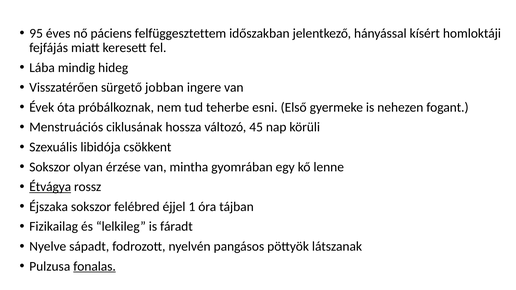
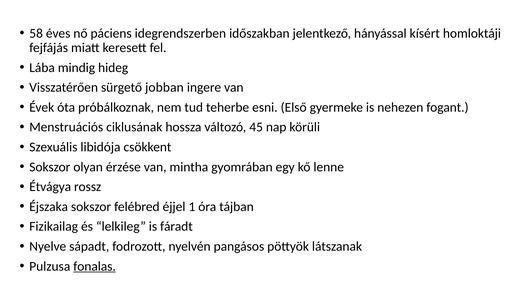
95: 95 -> 58 (36, 33)
felfüggesztettem: felfüggesztettem -> idegrendszerben (180, 33)
Étvágya underline: present -> none (50, 187)
